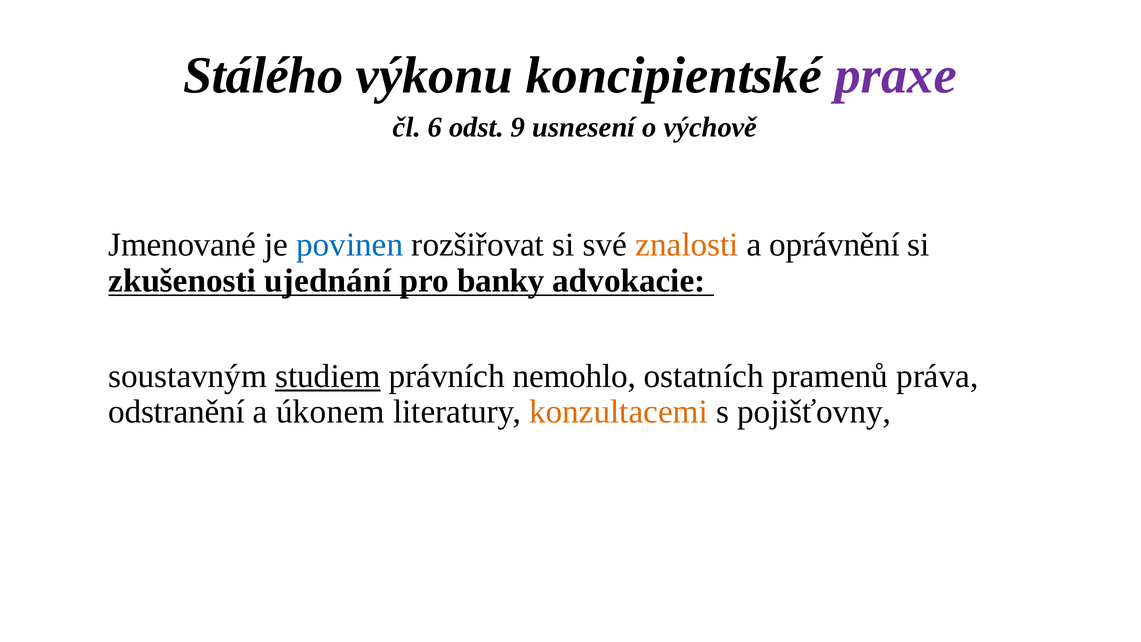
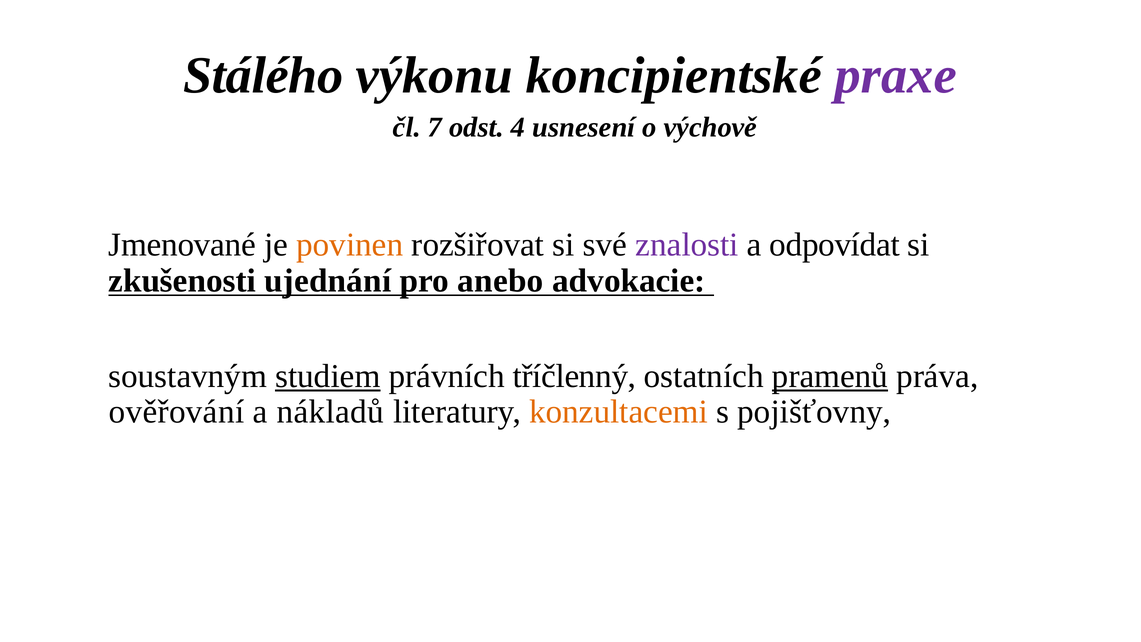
6: 6 -> 7 (435, 127)
9: 9 -> 4 (518, 127)
povinen colour: blue -> orange (350, 245)
znalosti colour: orange -> purple (687, 245)
oprávnění: oprávnění -> odpovídat (835, 245)
banky: banky -> anebo (500, 280)
nemohlo: nemohlo -> tříčlenný (574, 376)
pramenů underline: none -> present (830, 376)
odstranění: odstranění -> ověřování (176, 412)
úkonem: úkonem -> nákladů (330, 412)
